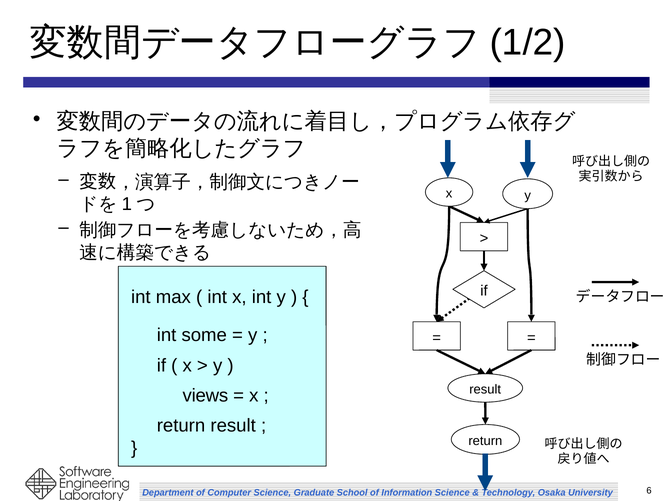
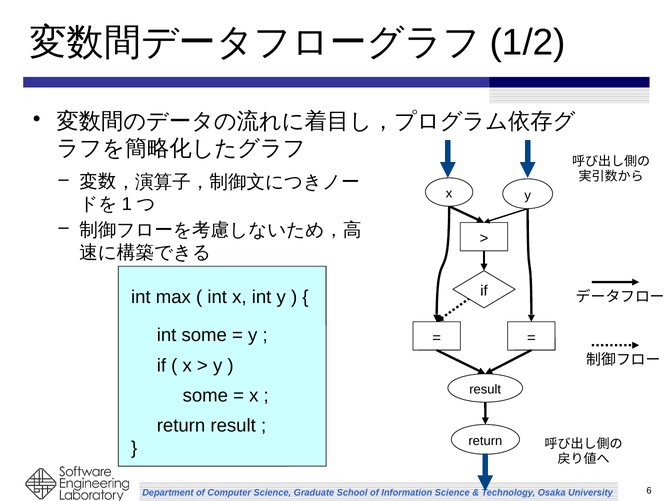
views: views -> some (205, 396)
